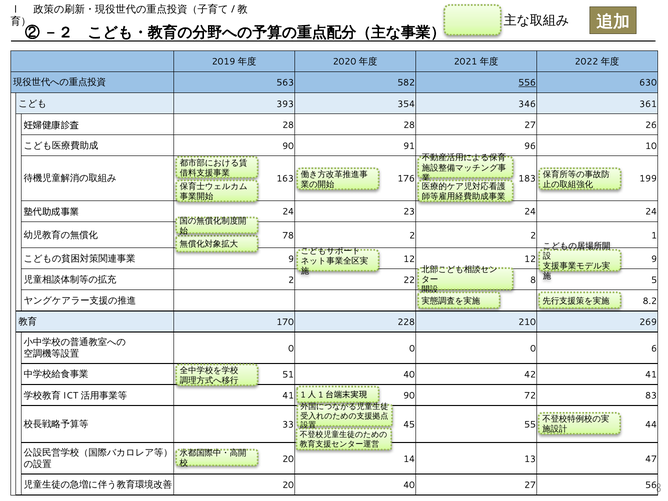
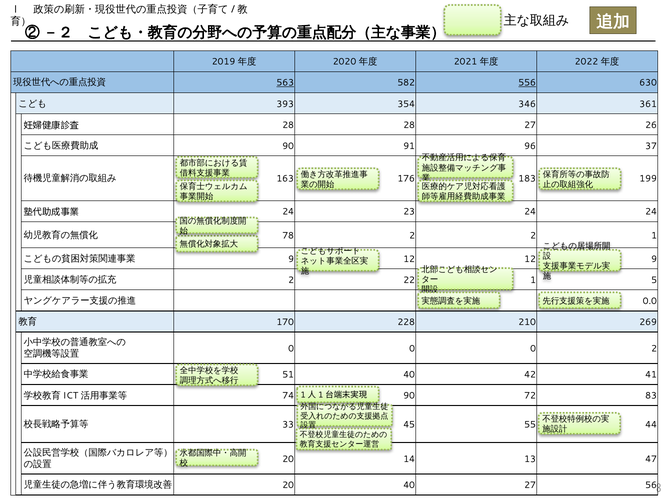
563 underline: none -> present (285, 83)
10: 10 -> 37 (651, 146)
22 8: 8 -> 1 (533, 280)
8.2: 8.2 -> 0.0 (650, 301)
0 6: 6 -> 2 (654, 349)
41: 41 -> 74 (288, 396)
